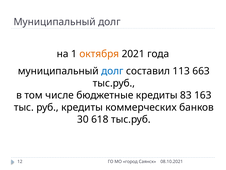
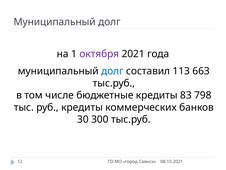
октября colour: orange -> purple (99, 54)
163: 163 -> 798 (203, 95)
618: 618 -> 300 (100, 119)
